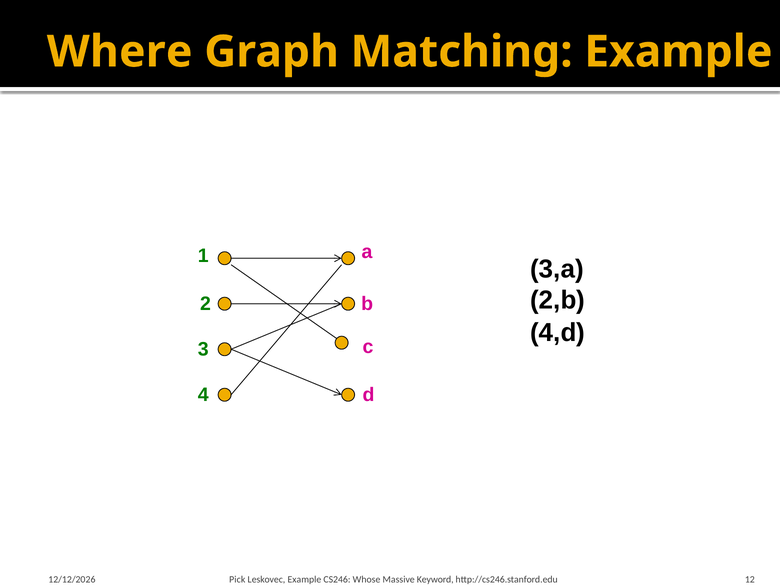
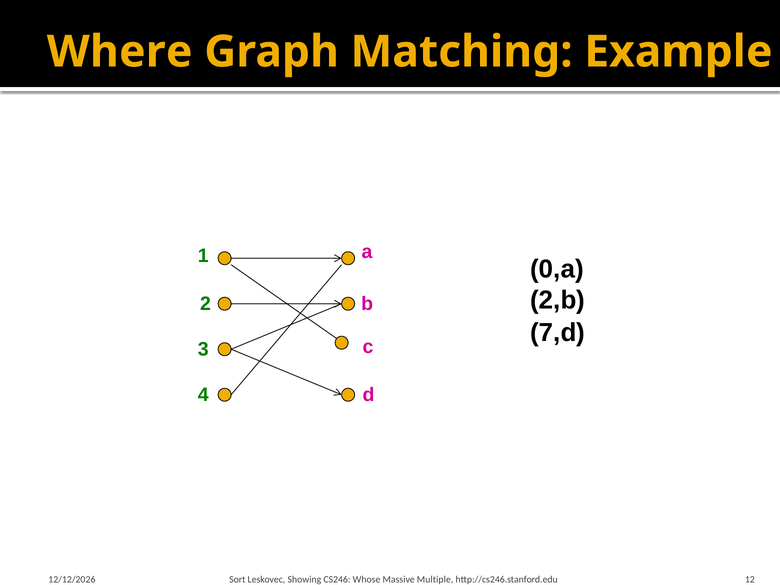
3,a: 3,a -> 0,a (557, 269)
4,d: 4,d -> 7,d (558, 333)
Pick: Pick -> Sort (237, 580)
Leskovec Example: Example -> Showing (304, 580)
Keyword: Keyword -> Multiple (435, 580)
